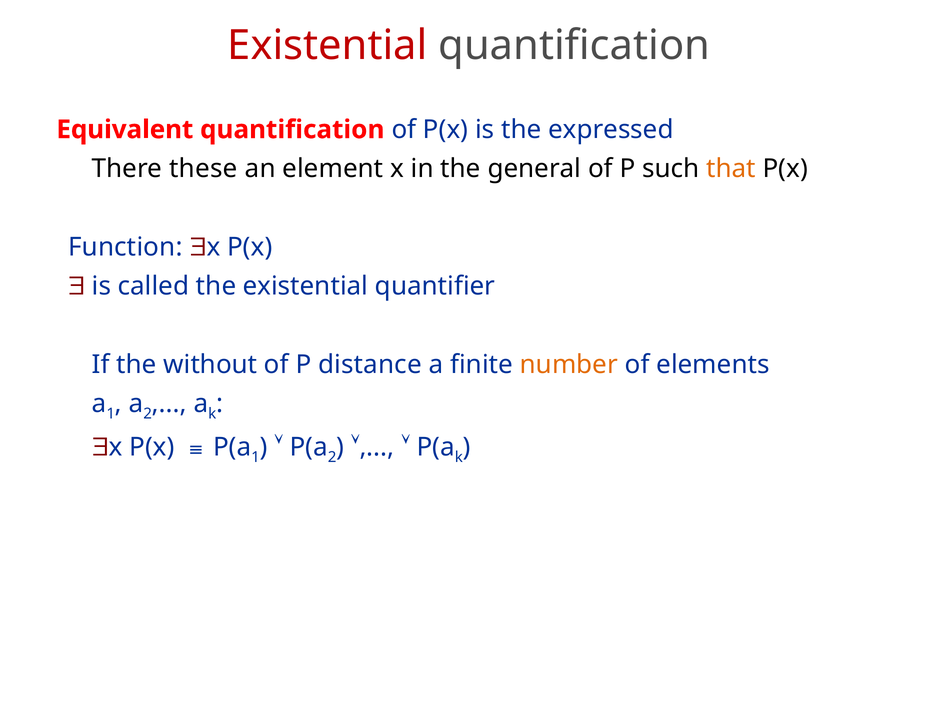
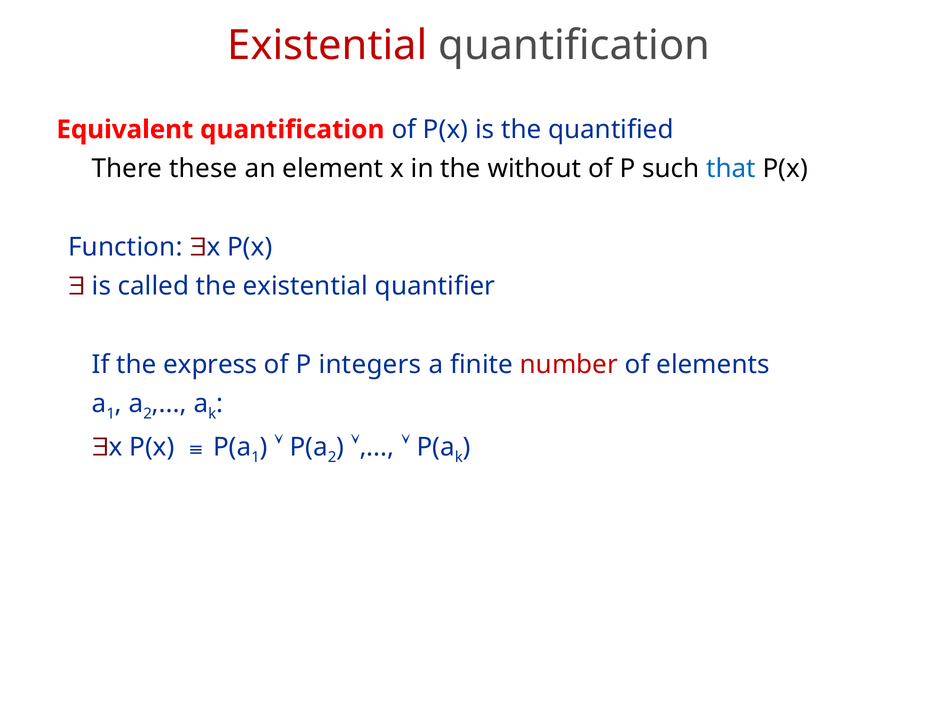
expressed: expressed -> quantified (611, 130)
general: general -> without (534, 169)
that colour: orange -> blue (731, 169)
without: without -> express (210, 364)
distance: distance -> integers (370, 364)
number colour: orange -> red (569, 364)
